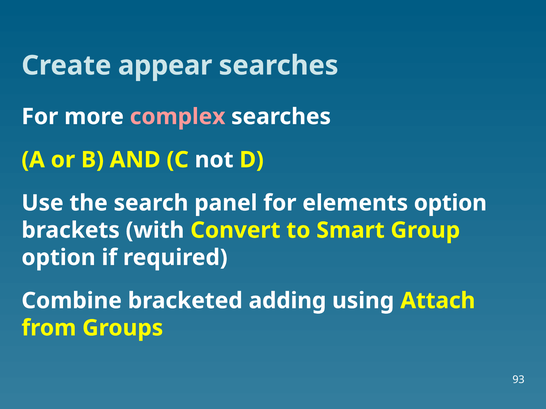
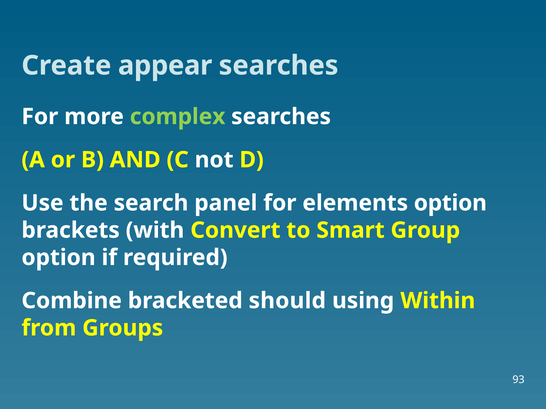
complex colour: pink -> light green (178, 117)
adding: adding -> should (287, 301)
Attach: Attach -> Within (438, 301)
